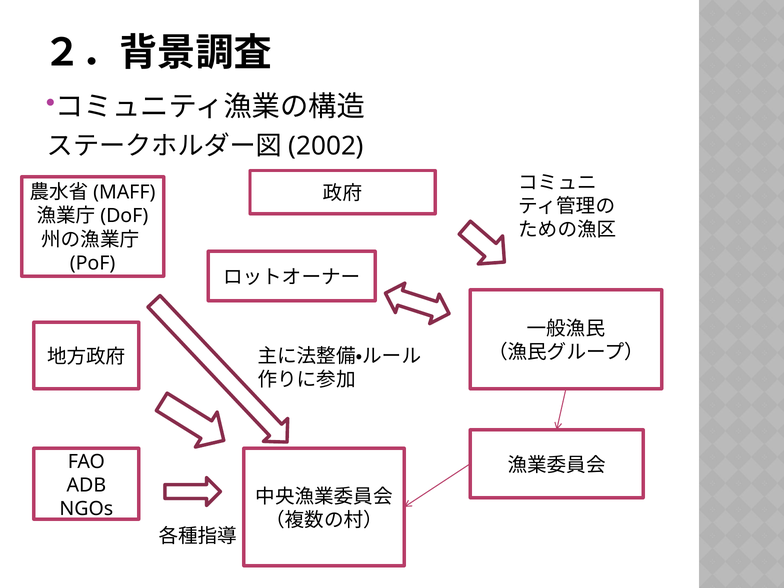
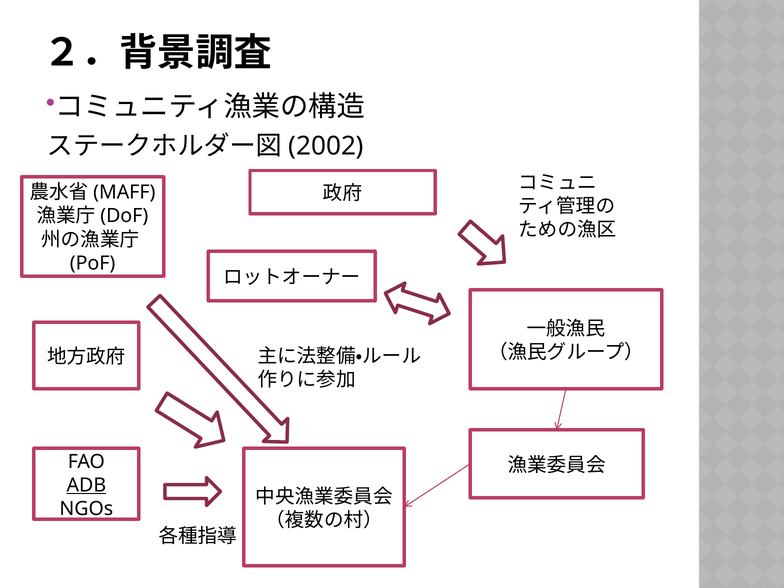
ADB underline: none -> present (86, 485)
